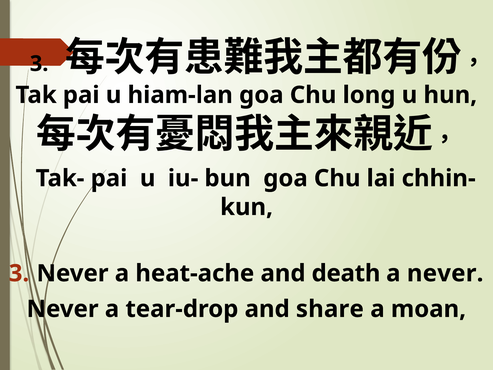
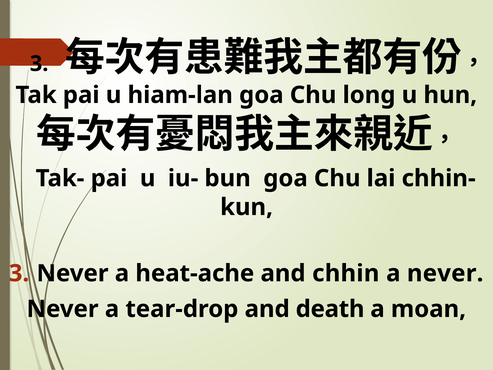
death: death -> chhin (346, 273)
share: share -> death (330, 309)
